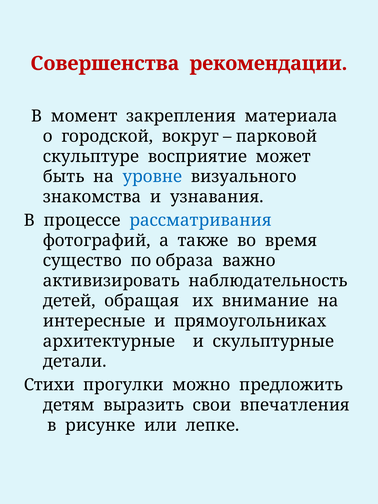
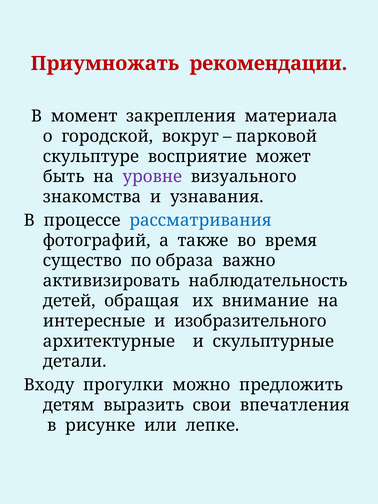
Совершенства: Совершенства -> Приумножать (105, 64)
уровне colour: blue -> purple (152, 177)
прямоугольниках: прямоугольниках -> изобразительного (250, 321)
Стихи: Стихи -> Входу (49, 385)
